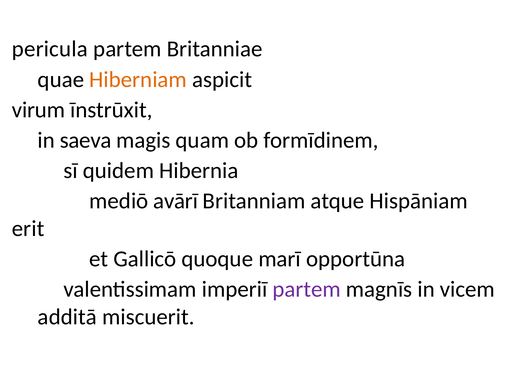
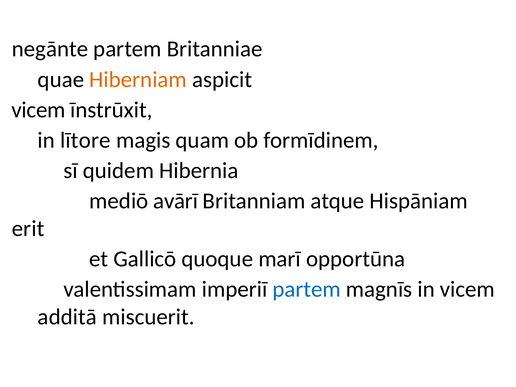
pericula: pericula -> negānte (50, 49)
virum: virum -> vicem (39, 110)
saeva: saeva -> lītore (85, 140)
partem colour: purple -> blue (307, 289)
